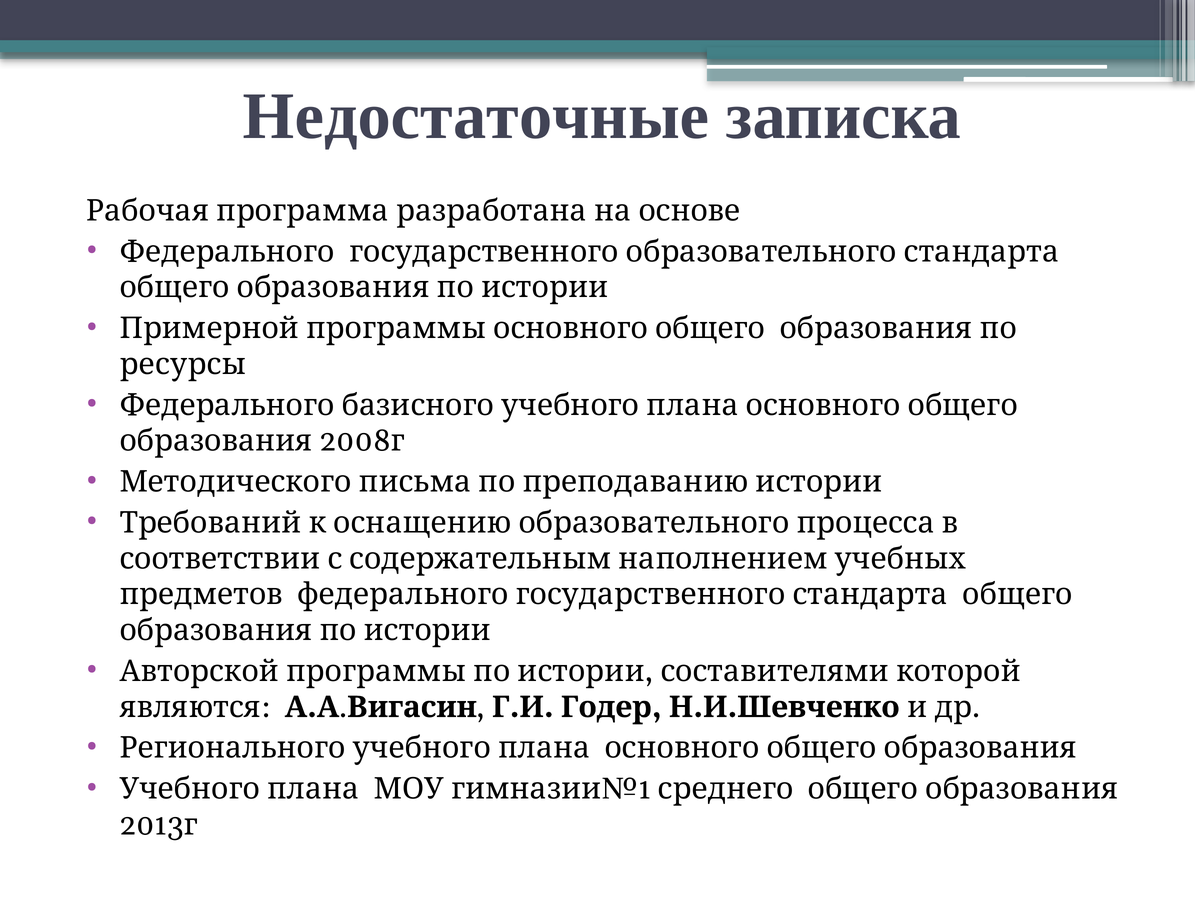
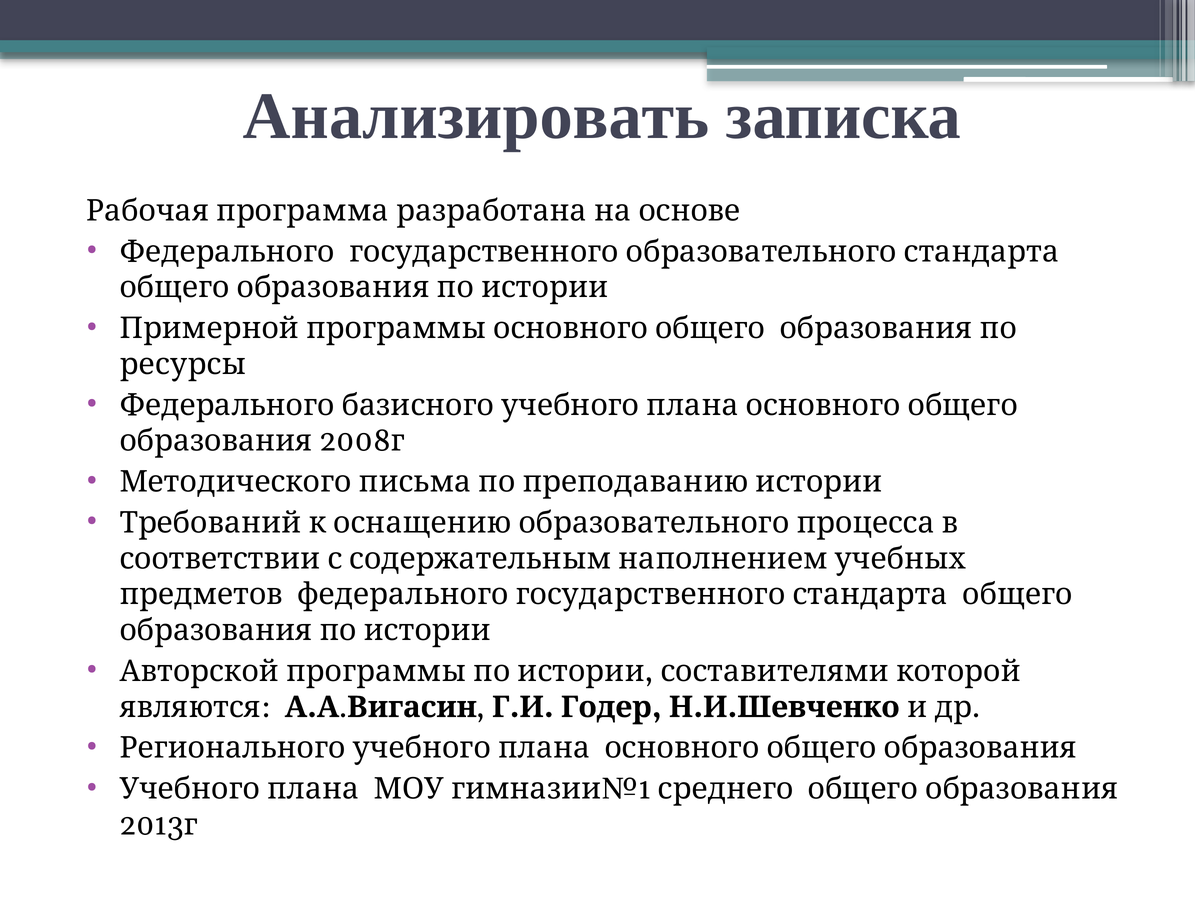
Недостаточные: Недостаточные -> Анализировать (476, 116)
